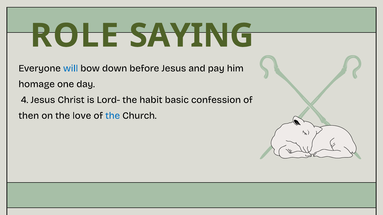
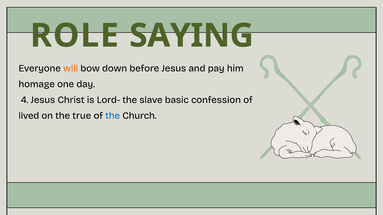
will colour: blue -> orange (71, 68)
habit: habit -> slave (151, 100)
then: then -> lived (29, 116)
love: love -> true (82, 116)
